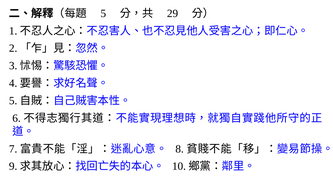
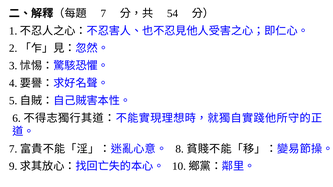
5: 5 -> 7 (103, 13)
29: 29 -> 54 (173, 13)
